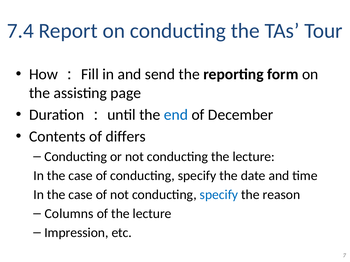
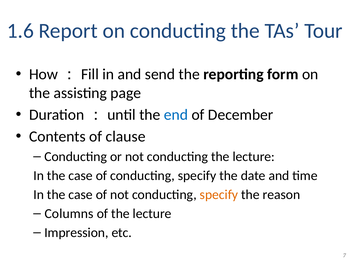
7.4: 7.4 -> 1.6 (20, 31)
differs: differs -> clause (126, 137)
specify colour: blue -> orange (219, 195)
